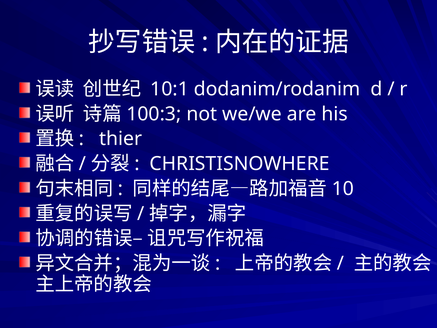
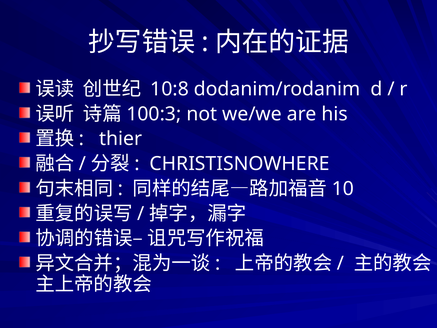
10:1: 10:1 -> 10:8 (170, 89)
